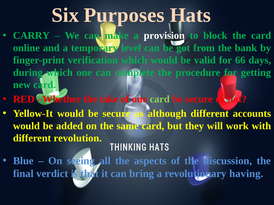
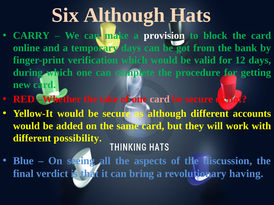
Six Purposes: Purposes -> Although (124, 15)
temporary level: level -> days (131, 48)
66: 66 -> 12 (240, 60)
card colour: light green -> pink (160, 99)
revolution: revolution -> possibility (78, 139)
